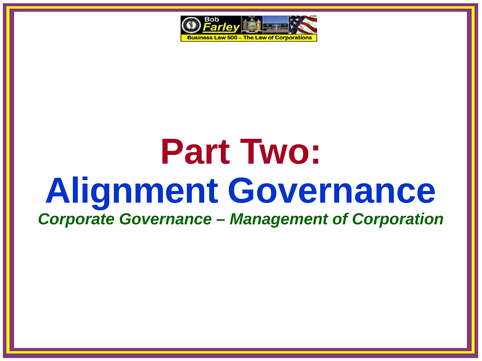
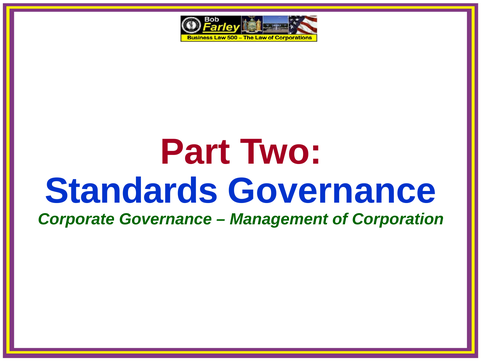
Alignment: Alignment -> Standards (132, 191)
